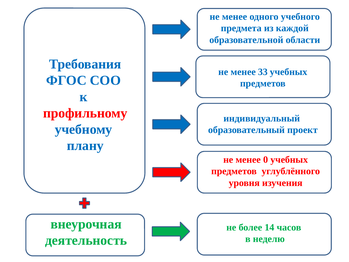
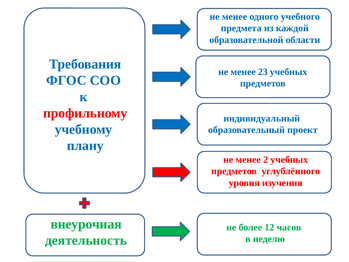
33: 33 -> 23 (263, 72)
0: 0 -> 2 (266, 159)
14: 14 -> 12 (269, 227)
